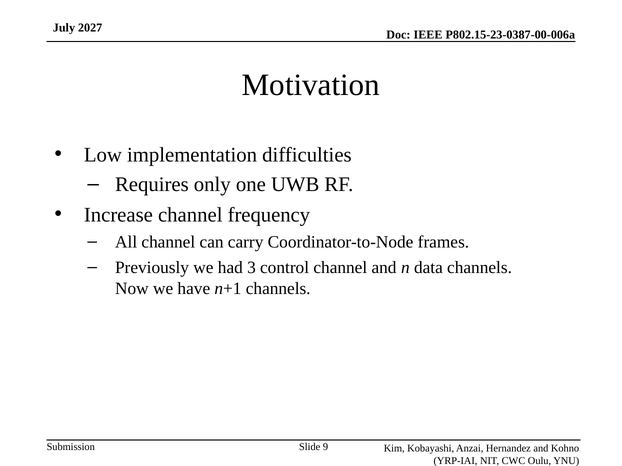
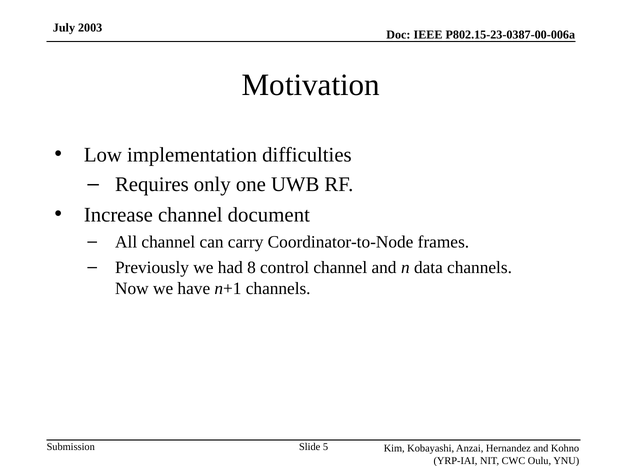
2027: 2027 -> 2003 (90, 28)
frequency: frequency -> document (269, 215)
3: 3 -> 8 (251, 268)
9: 9 -> 5 (326, 447)
